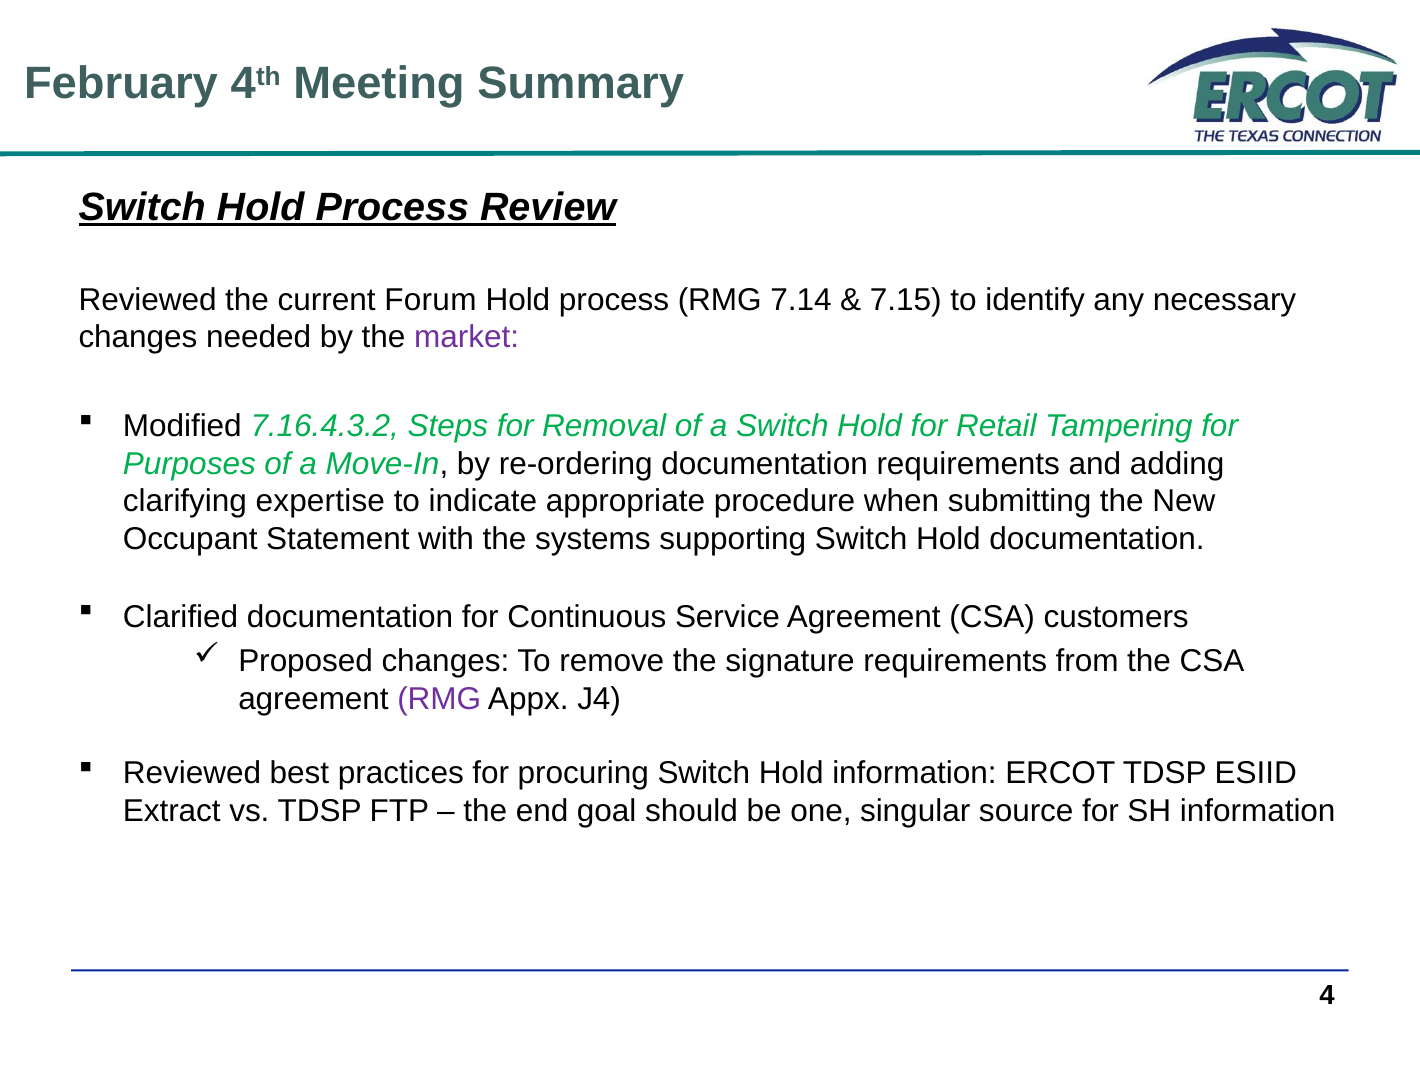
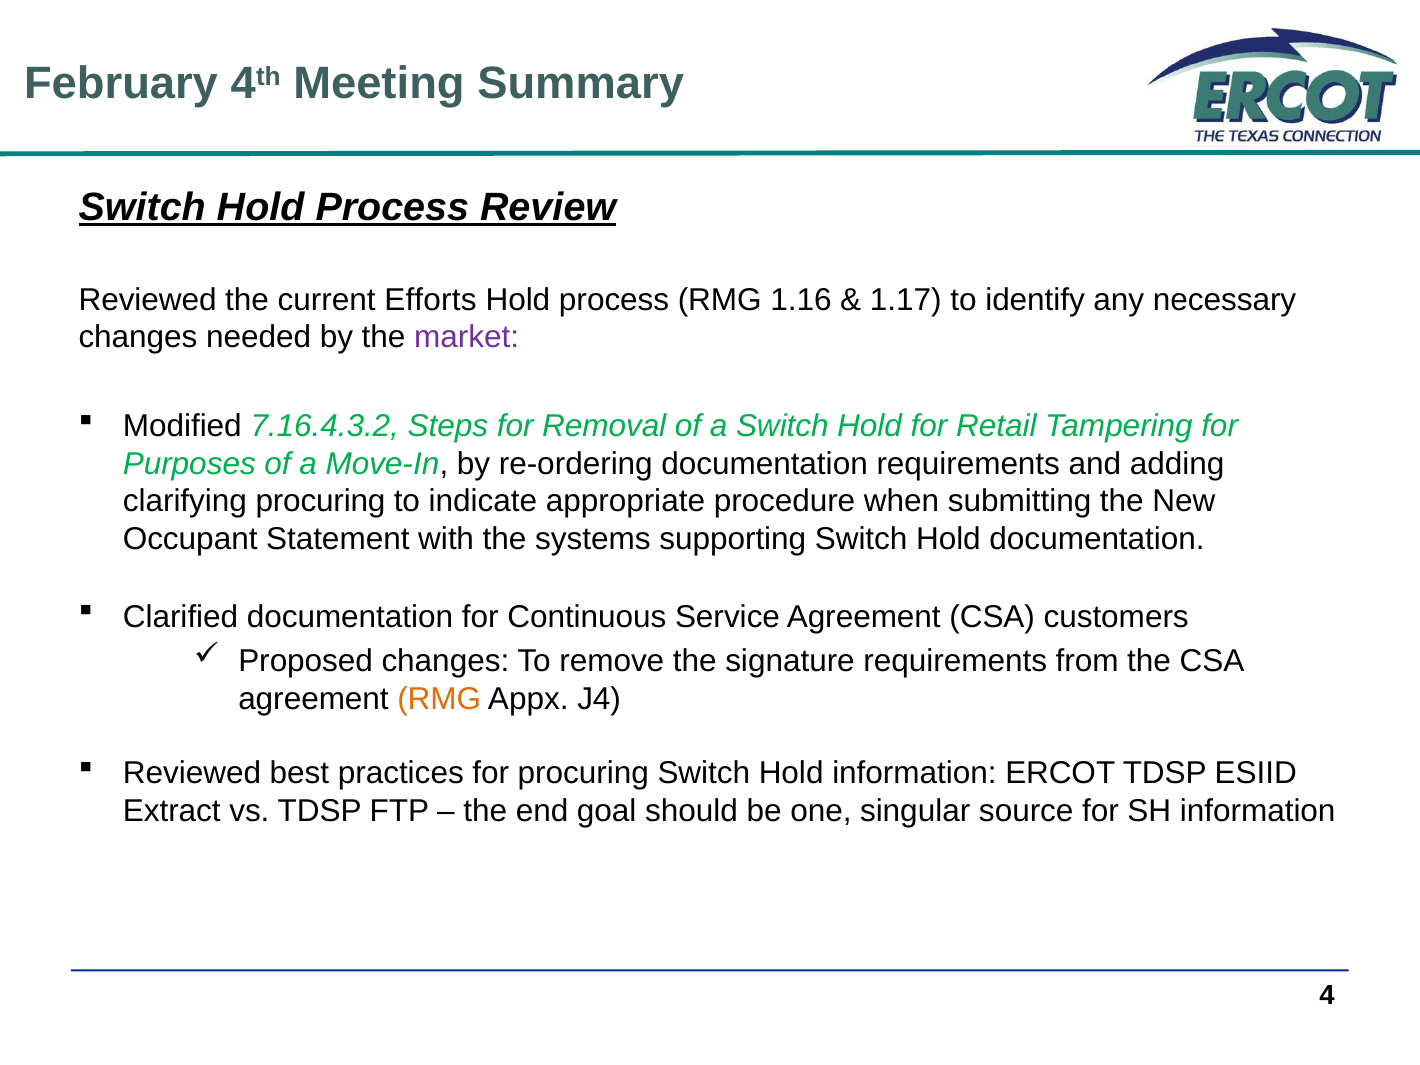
Forum: Forum -> Efforts (430, 300)
7.14: 7.14 -> 1.16 (801, 300)
7.15: 7.15 -> 1.17 (906, 300)
clarifying expertise: expertise -> procuring (320, 502)
RMG colour: purple -> orange (439, 699)
